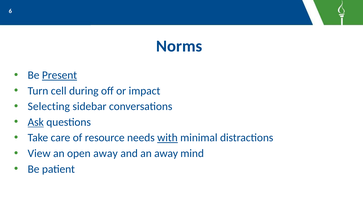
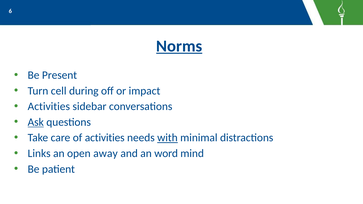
Norms underline: none -> present (179, 46)
Present underline: present -> none (60, 75)
Selecting: Selecting -> Activities (49, 107)
of resource: resource -> activities (105, 138)
View: View -> Links (39, 154)
an away: away -> word (166, 154)
